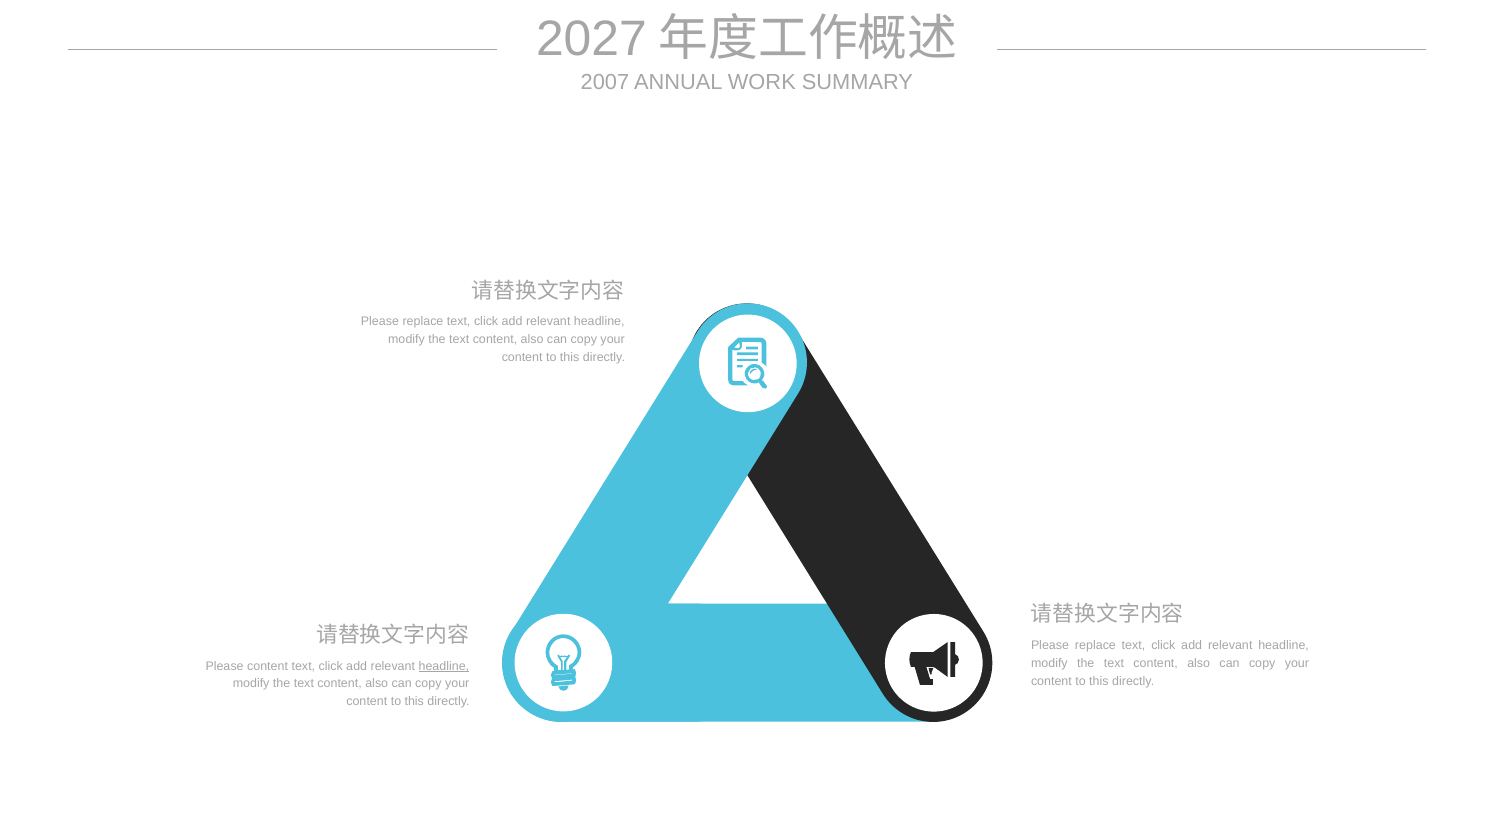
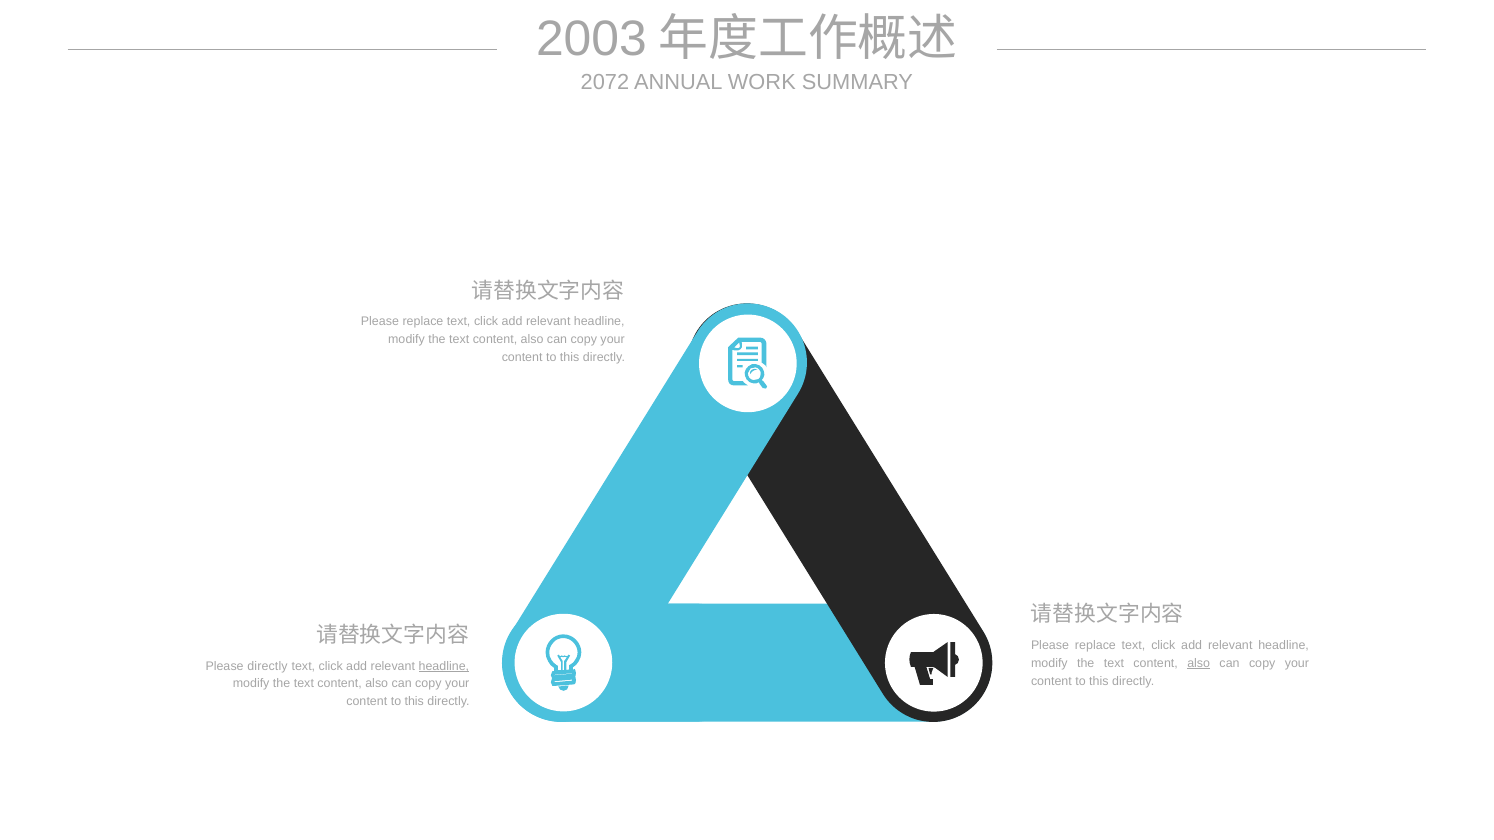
2027: 2027 -> 2003 (591, 39)
2007: 2007 -> 2072 (605, 83)
also underline: none -> present (1199, 664)
Please content: content -> directly (268, 666)
